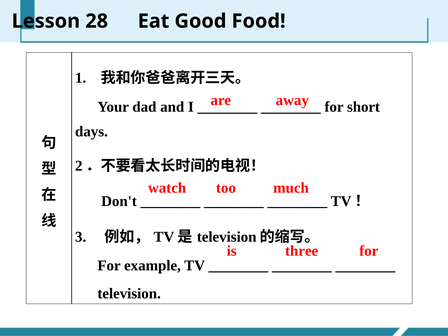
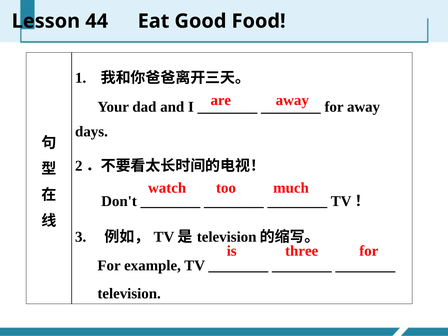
28: 28 -> 44 (97, 21)
for short: short -> away (364, 107)
